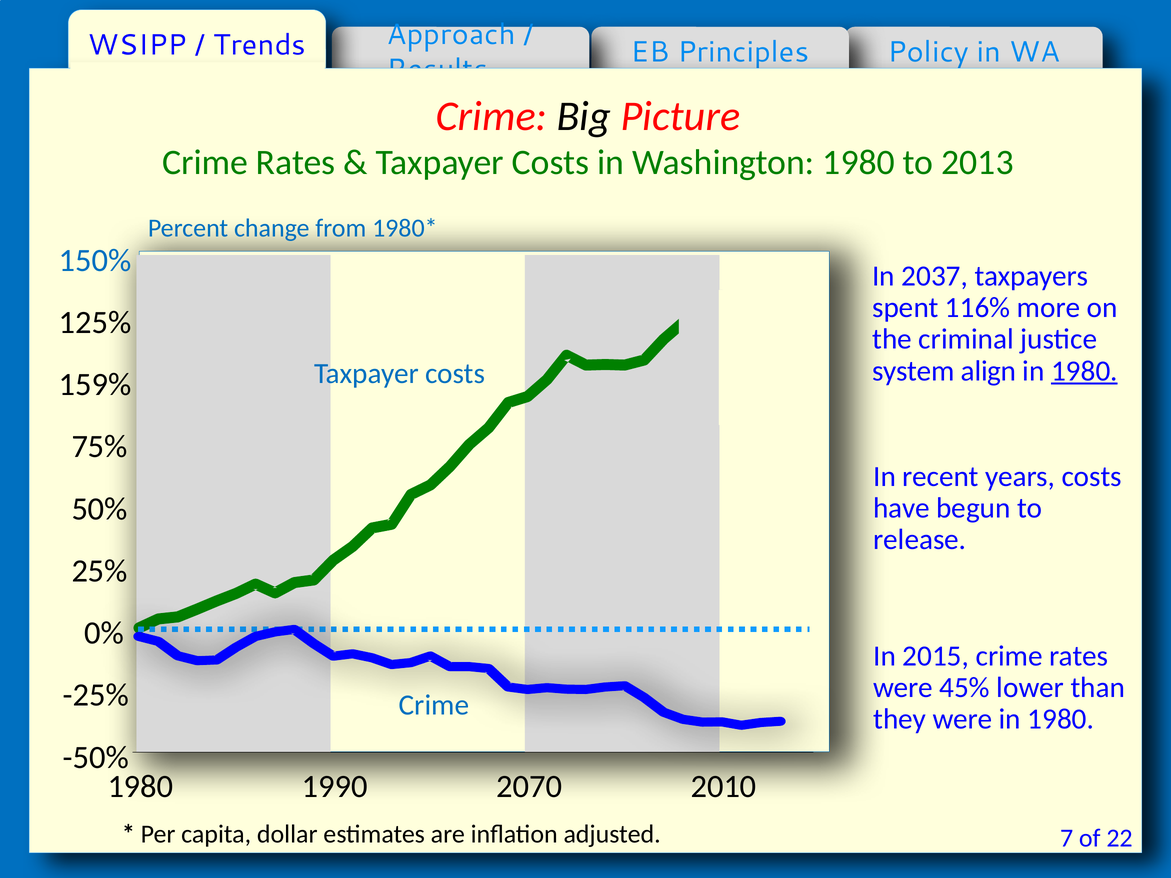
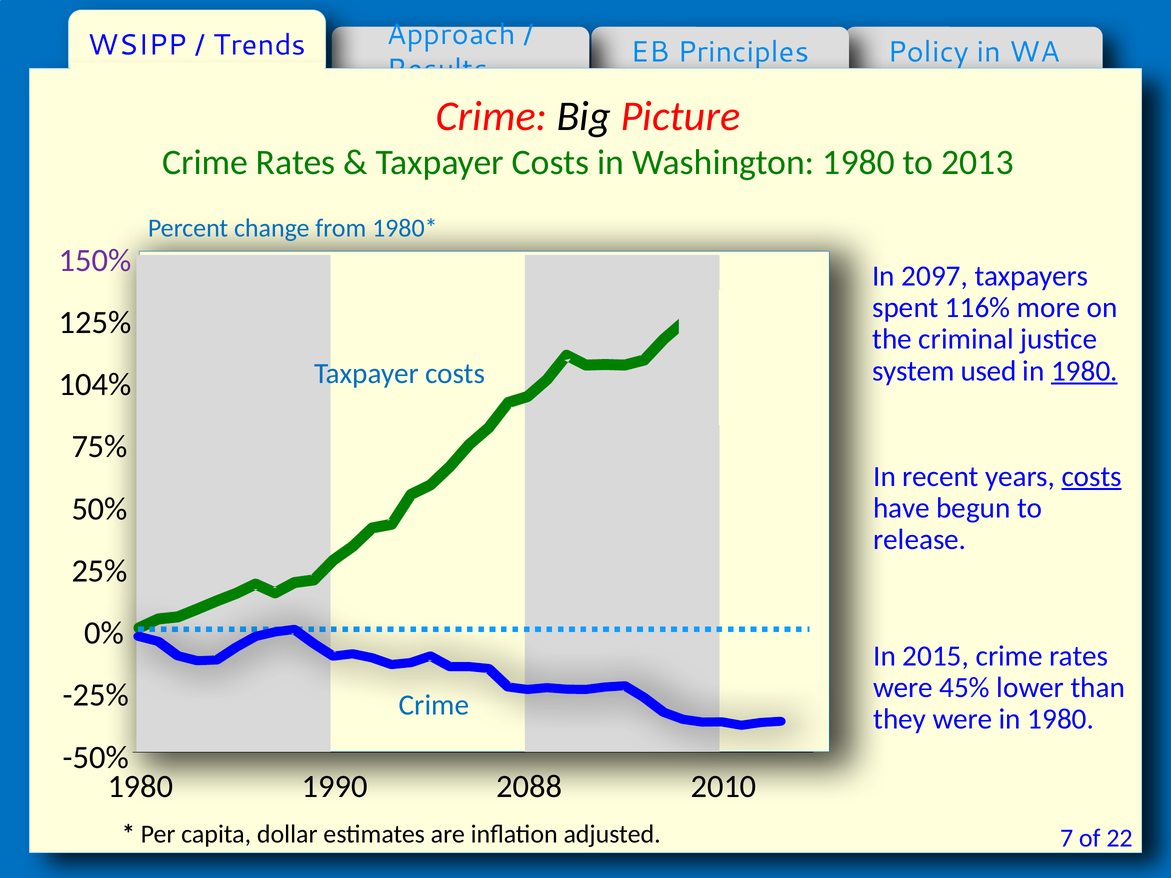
150% colour: blue -> purple (95, 260)
2037: 2037 -> 2097 (935, 276)
align: align -> used (989, 371)
159%: 159% -> 104% (95, 385)
costs underline: none -> present (1092, 477)
2070: 2070 -> 2088 (529, 787)
